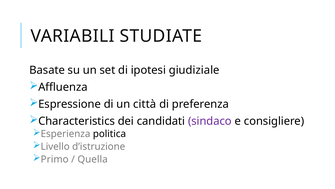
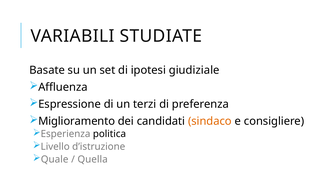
città: città -> terzi (145, 104)
Characteristics: Characteristics -> Miglioramento (77, 121)
sindaco colour: purple -> orange (210, 121)
Primo: Primo -> Quale (55, 159)
